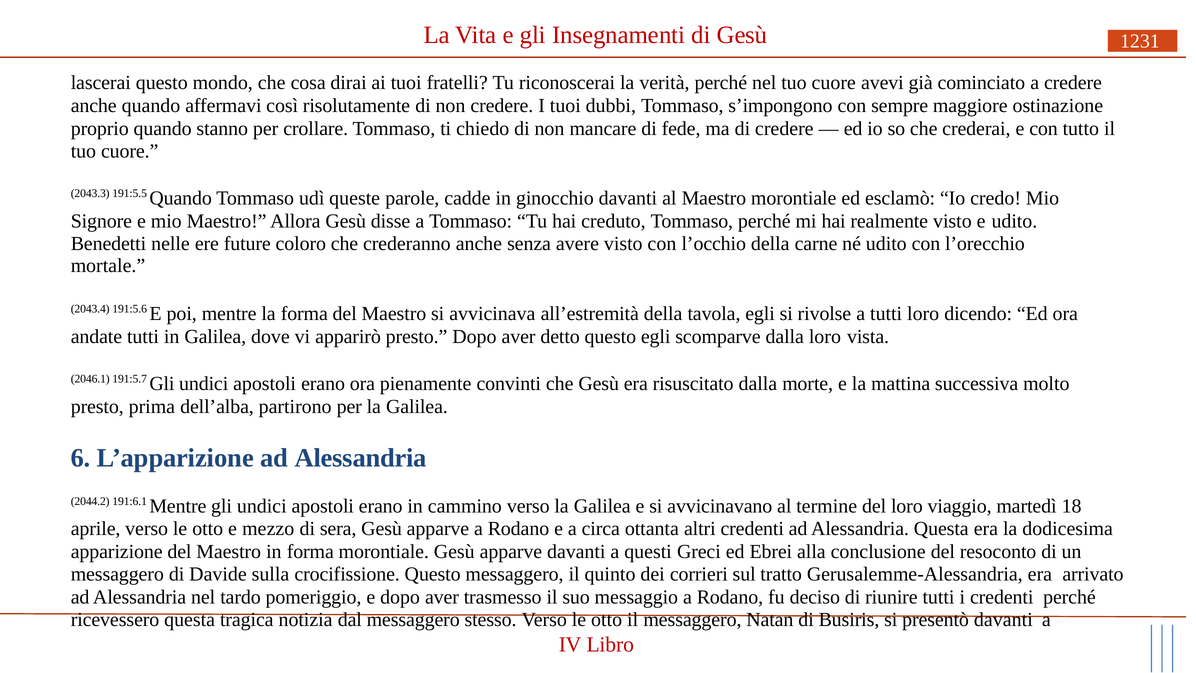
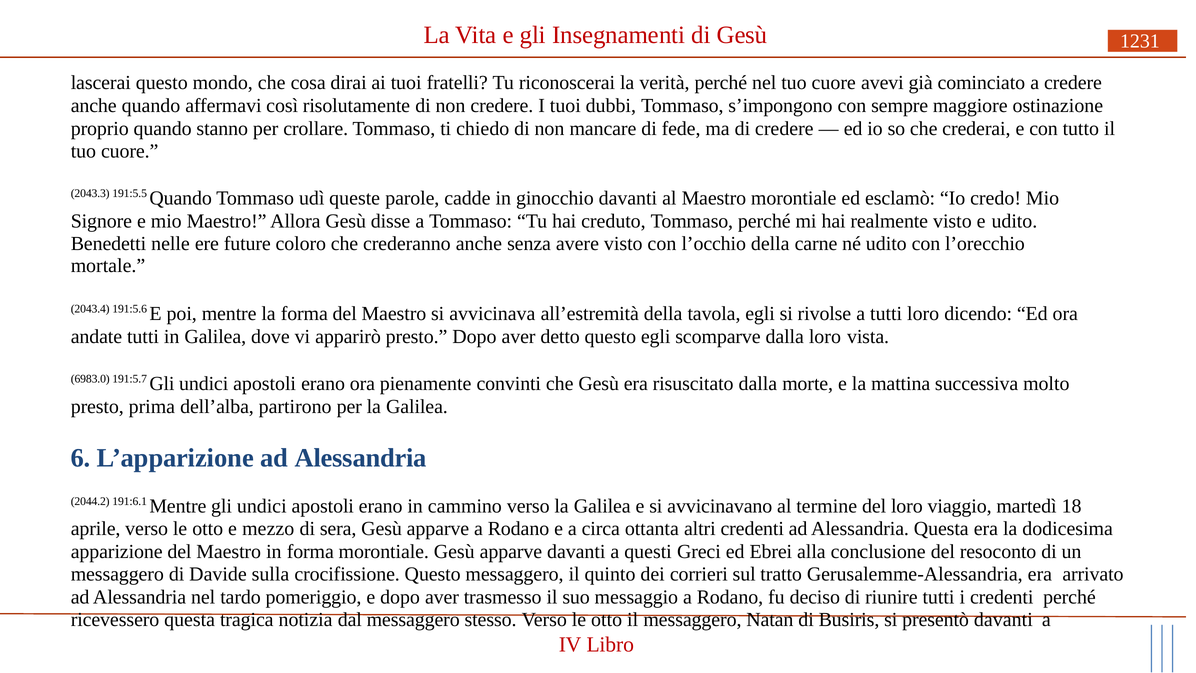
2046.1: 2046.1 -> 6983.0 (90, 379)
